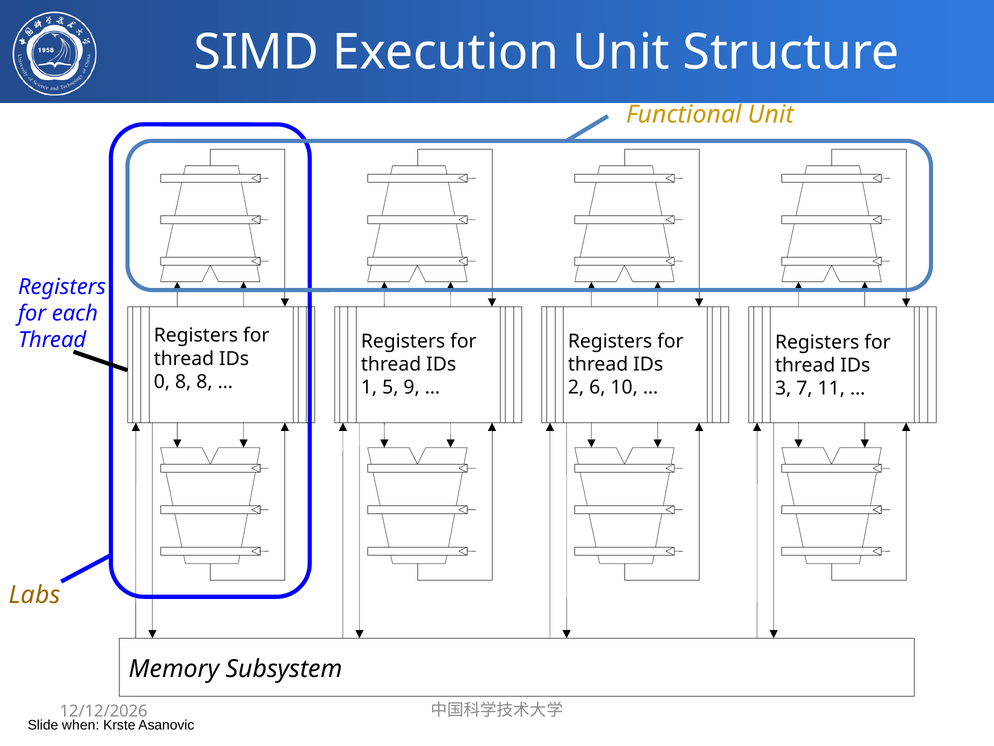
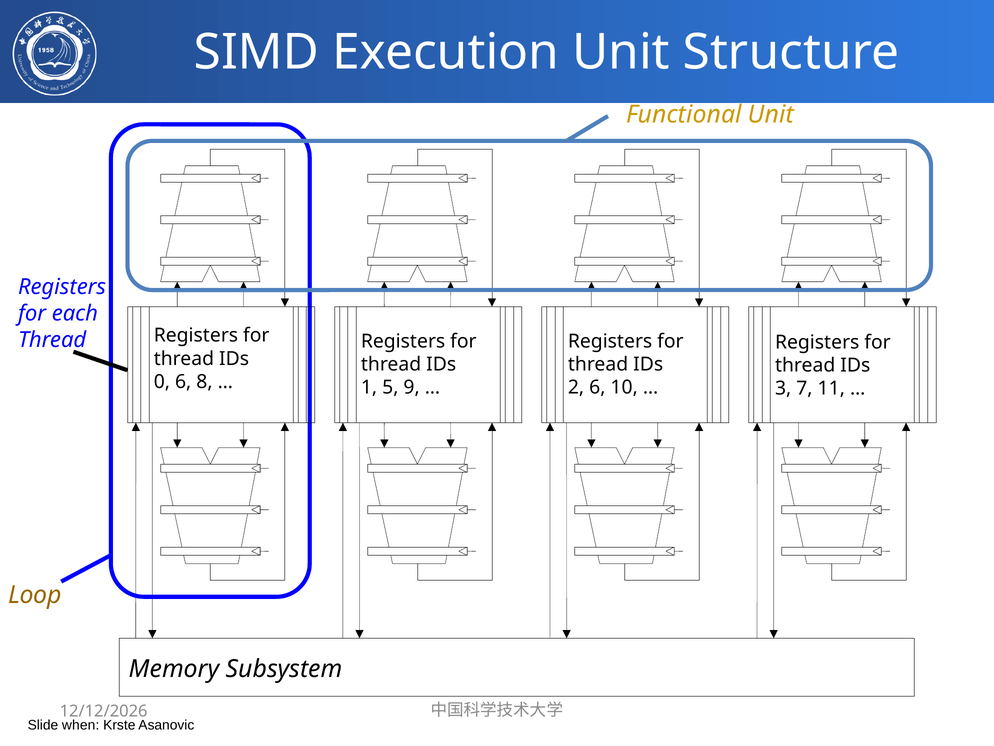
0 8: 8 -> 6 (183, 382)
Labs: Labs -> Loop (35, 595)
